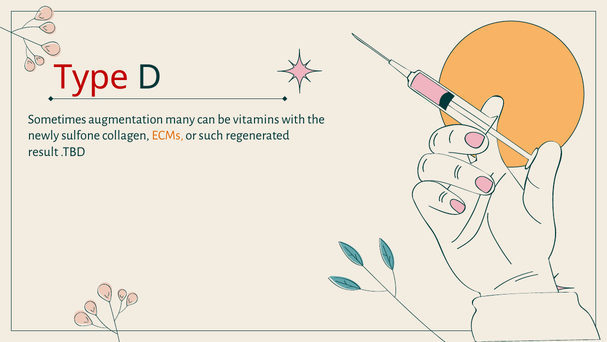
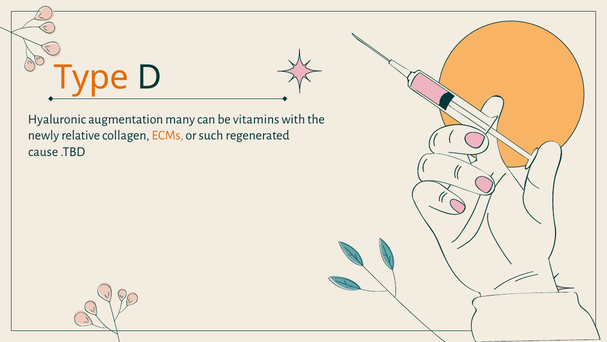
Type colour: red -> orange (91, 77)
Sometimes: Sometimes -> Hyaluronic (57, 119)
sulfone: sulfone -> relative (81, 135)
result: result -> cause (43, 151)
